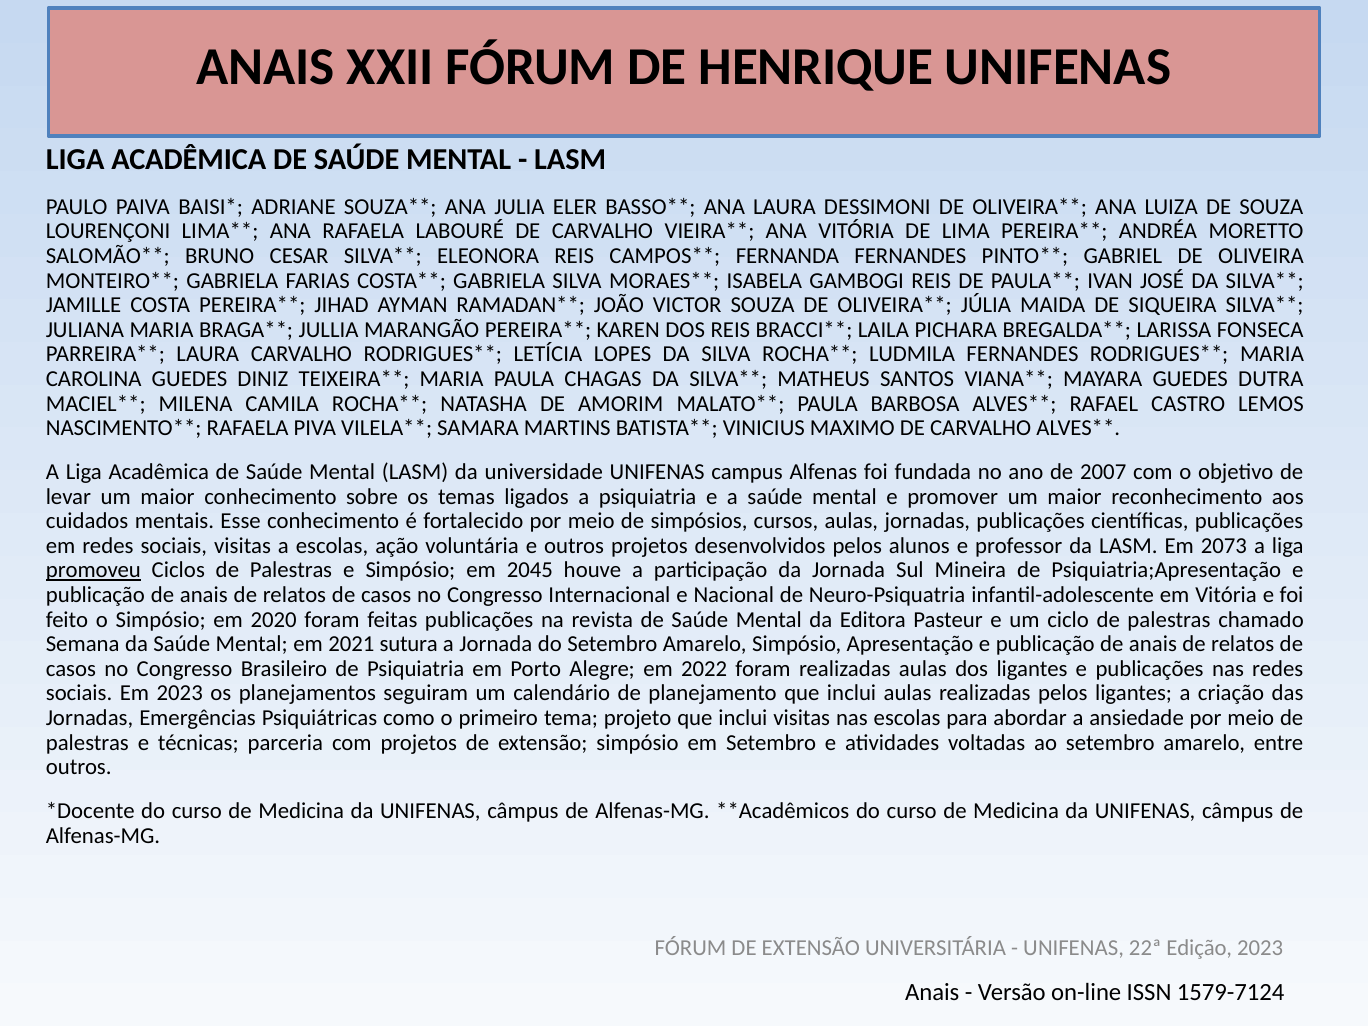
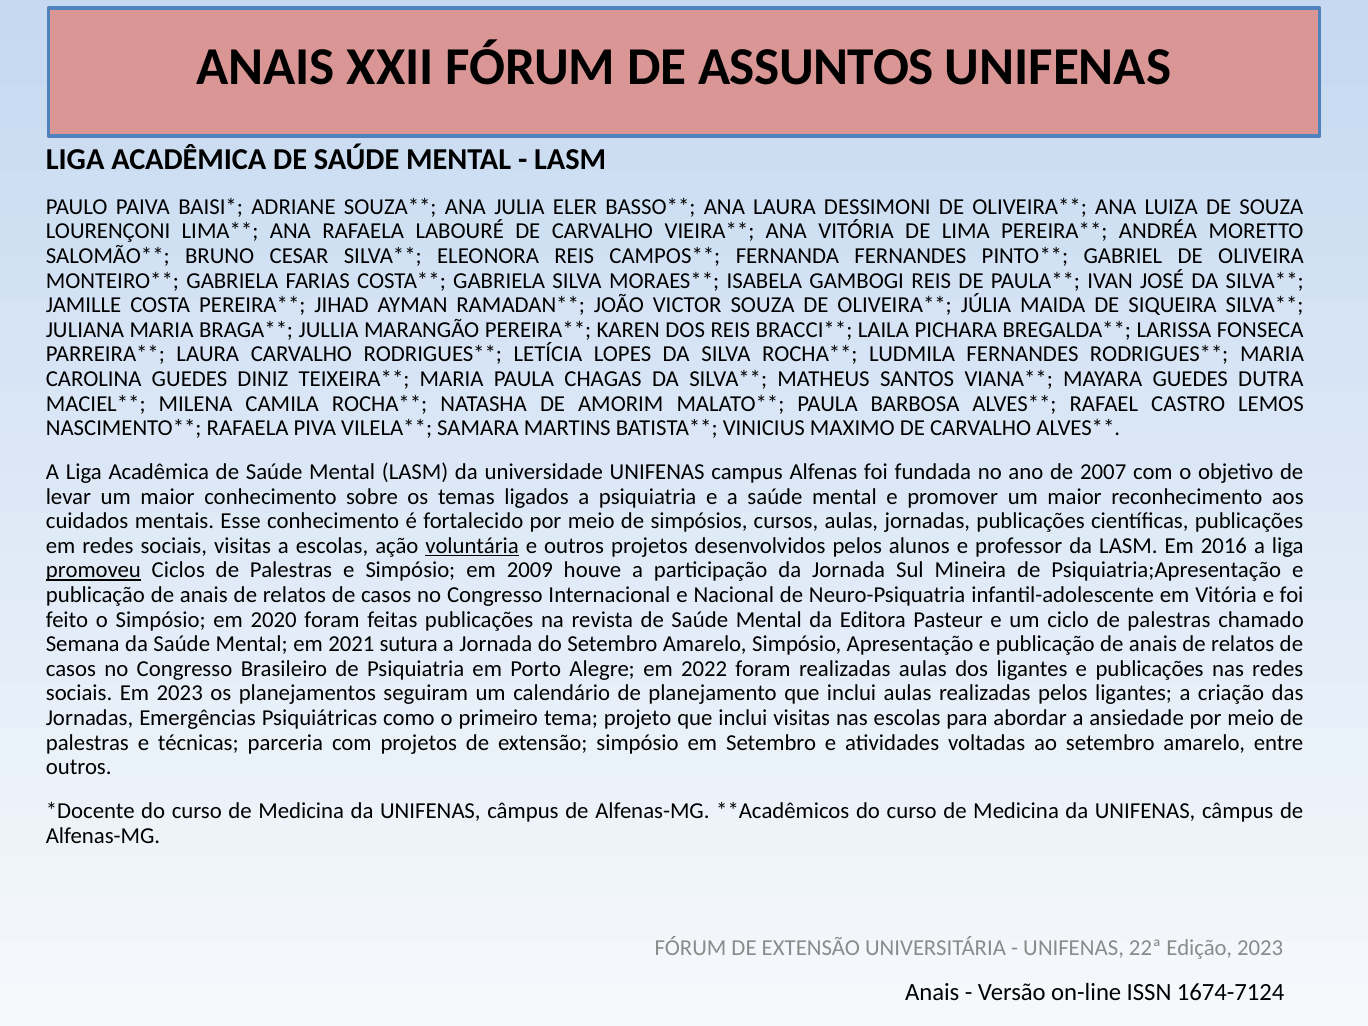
HENRIQUE: HENRIQUE -> ASSUNTOS (816, 67)
voluntária underline: none -> present (472, 546)
2073: 2073 -> 2016 (1224, 546)
2045: 2045 -> 2009 (530, 570)
1579-7124: 1579-7124 -> 1674-7124 (1231, 993)
